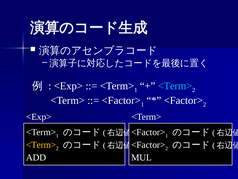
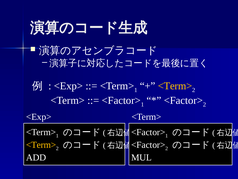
<Term> colour: light blue -> yellow (175, 86)
